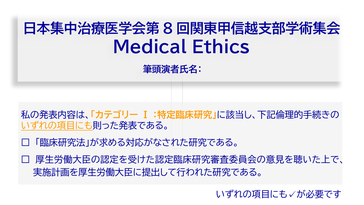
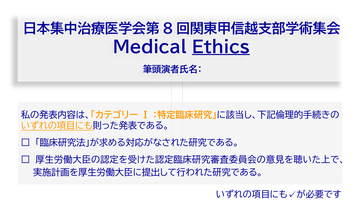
Ethics underline: none -> present (221, 47)
